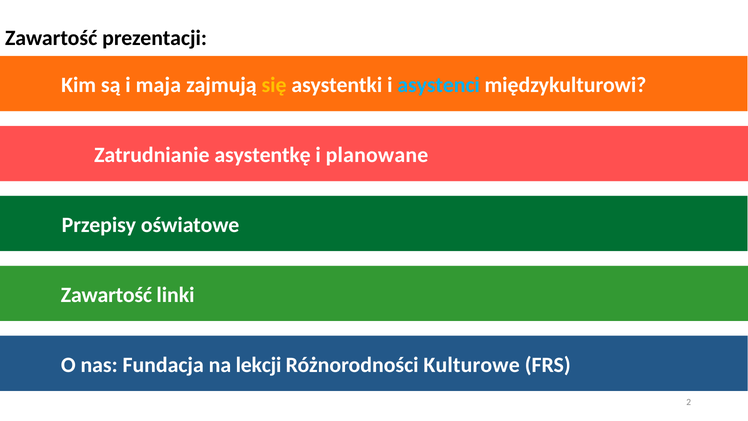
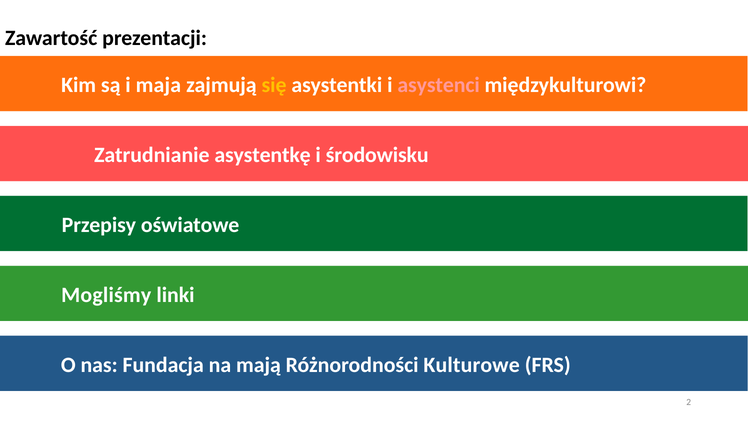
asystenci colour: light blue -> pink (439, 85)
planowane: planowane -> środowisku (377, 155)
Zawartość: Zawartość -> Mogliśmy (106, 295)
lekcji: lekcji -> mają (258, 365)
